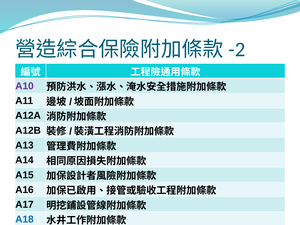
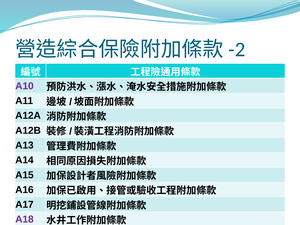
A18 colour: blue -> purple (24, 219)
